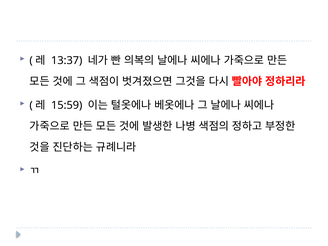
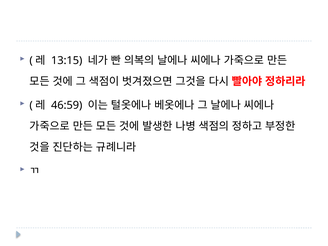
13:37: 13:37 -> 13:15 (67, 61)
15:59: 15:59 -> 46:59 (67, 105)
